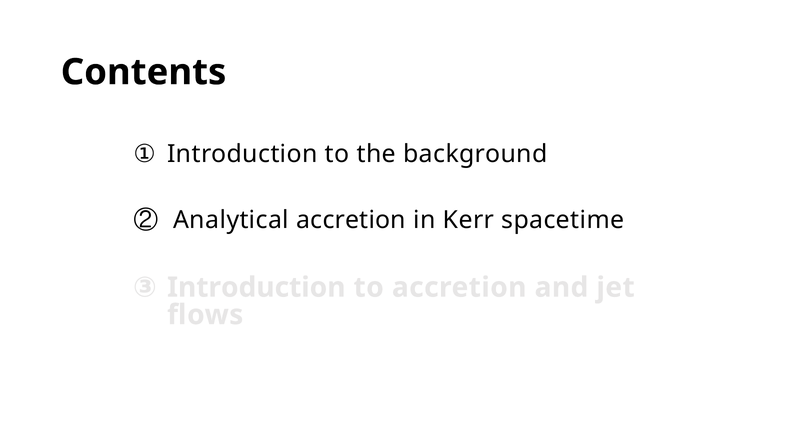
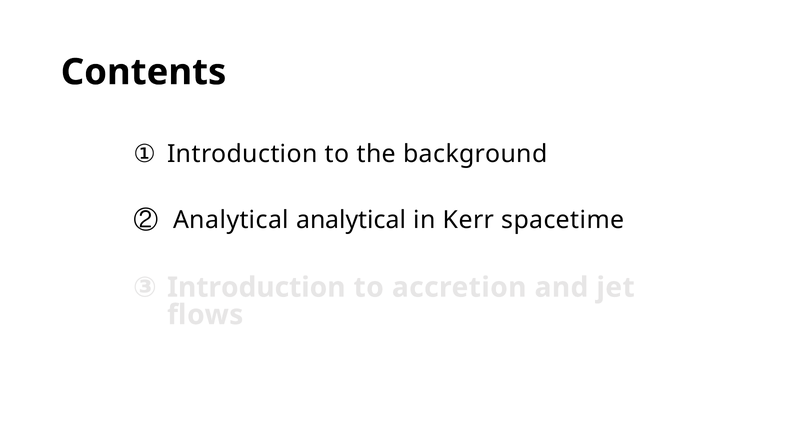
Analytical accretion: accretion -> analytical (351, 220)
